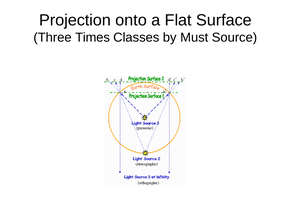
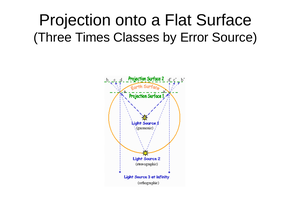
Must: Must -> Error (194, 38)
